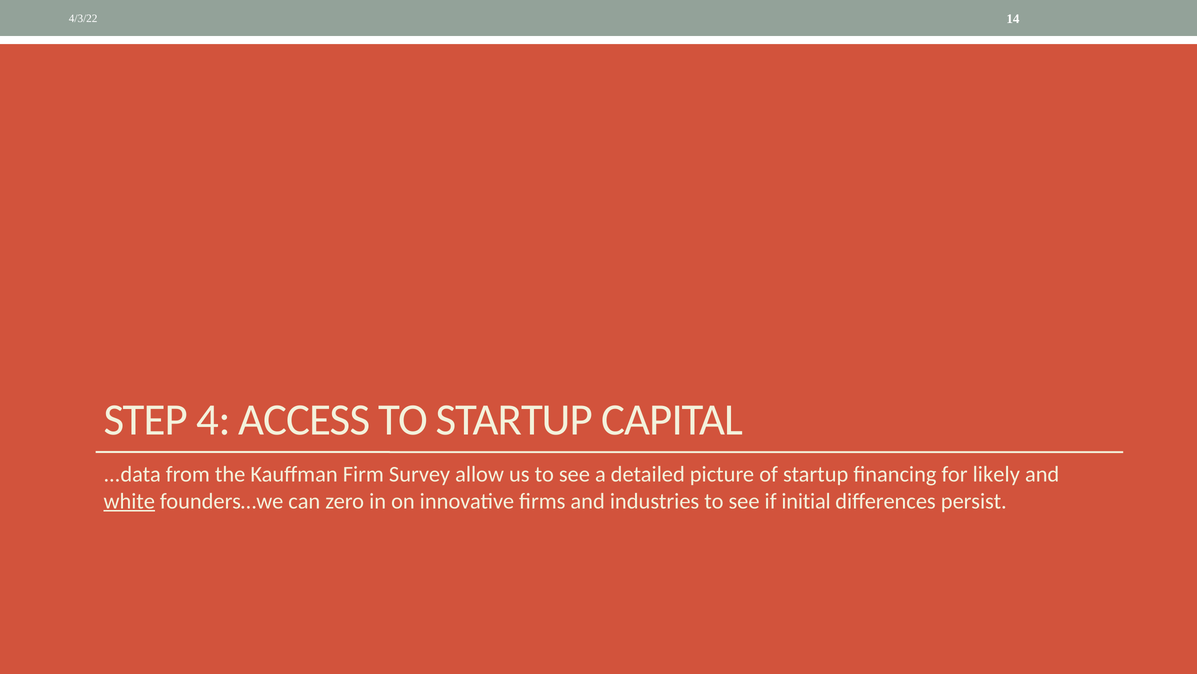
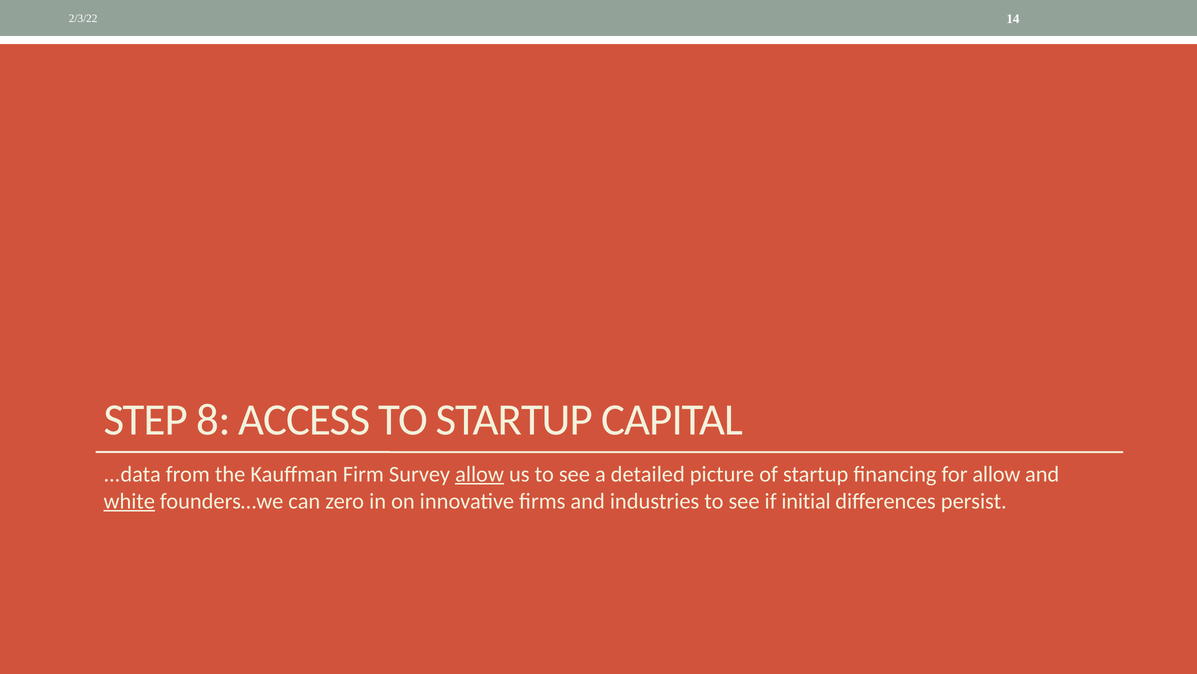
4/3/22: 4/3/22 -> 2/3/22 (83, 19)
4: 4 -> 8 (213, 420)
allow underline: none -> present (480, 474)
for likely: likely -> allow (996, 474)
